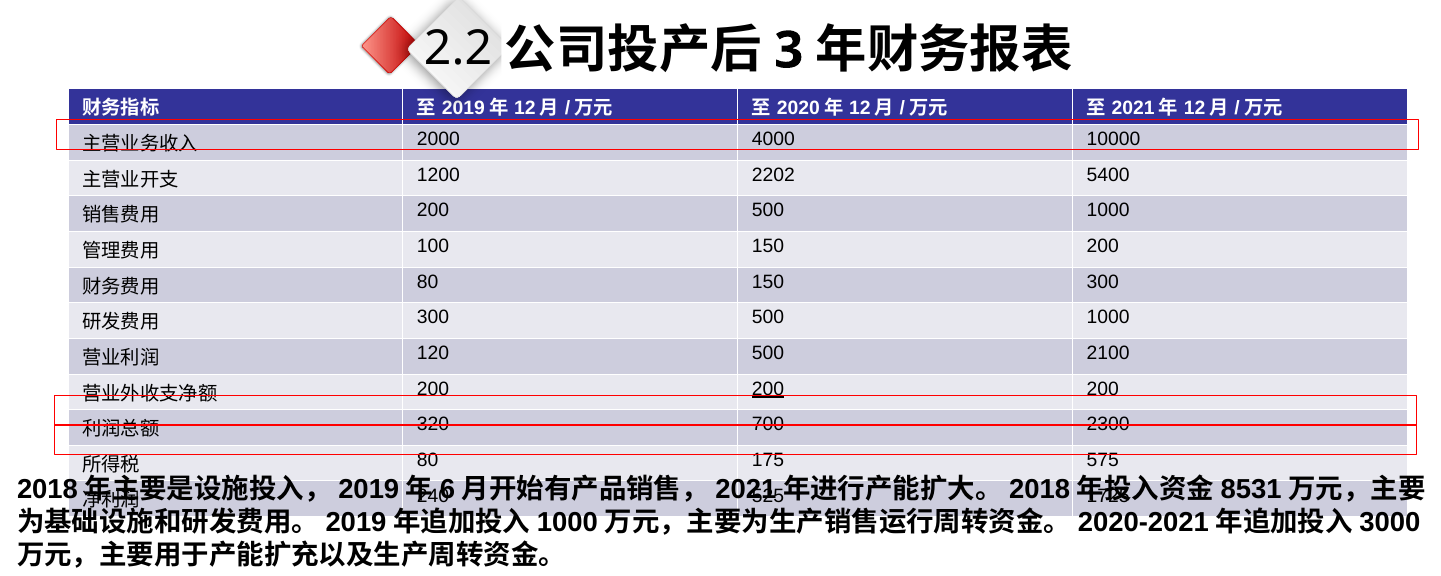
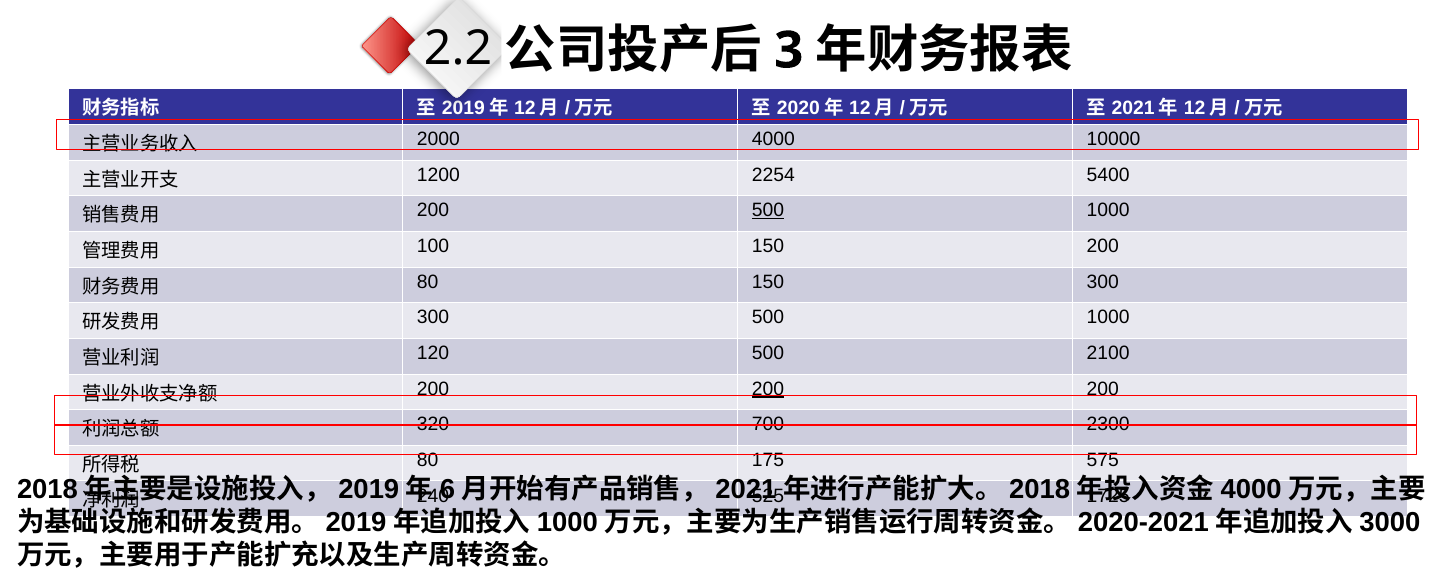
2202: 2202 -> 2254 (773, 175)
500 underline: none -> present (768, 211)
8531: 8531 -> 4000 (1251, 490)
